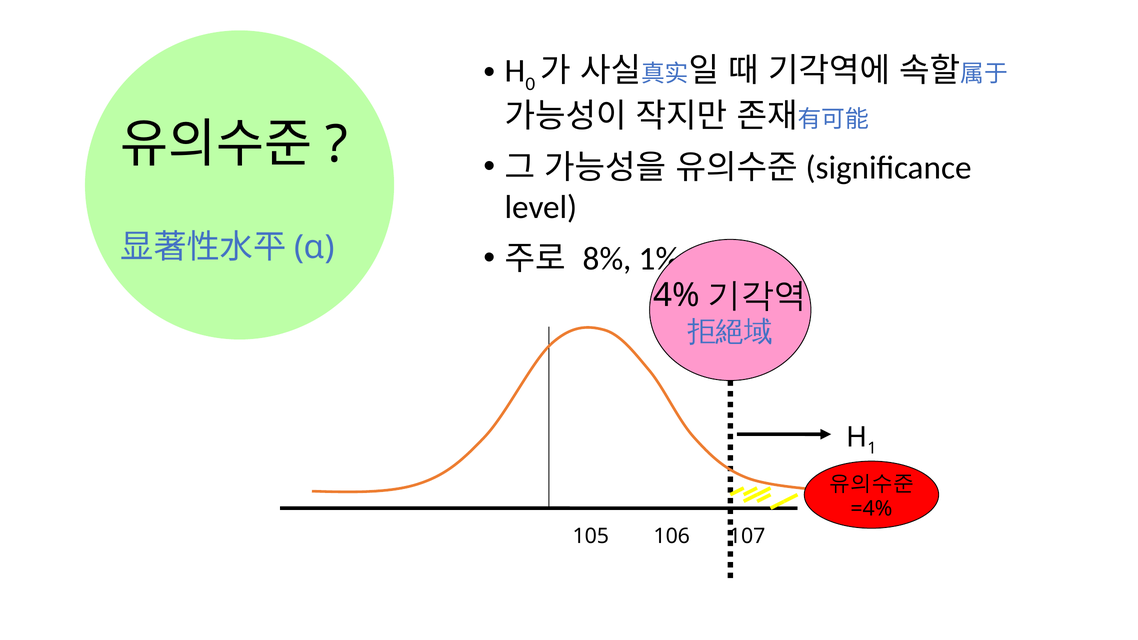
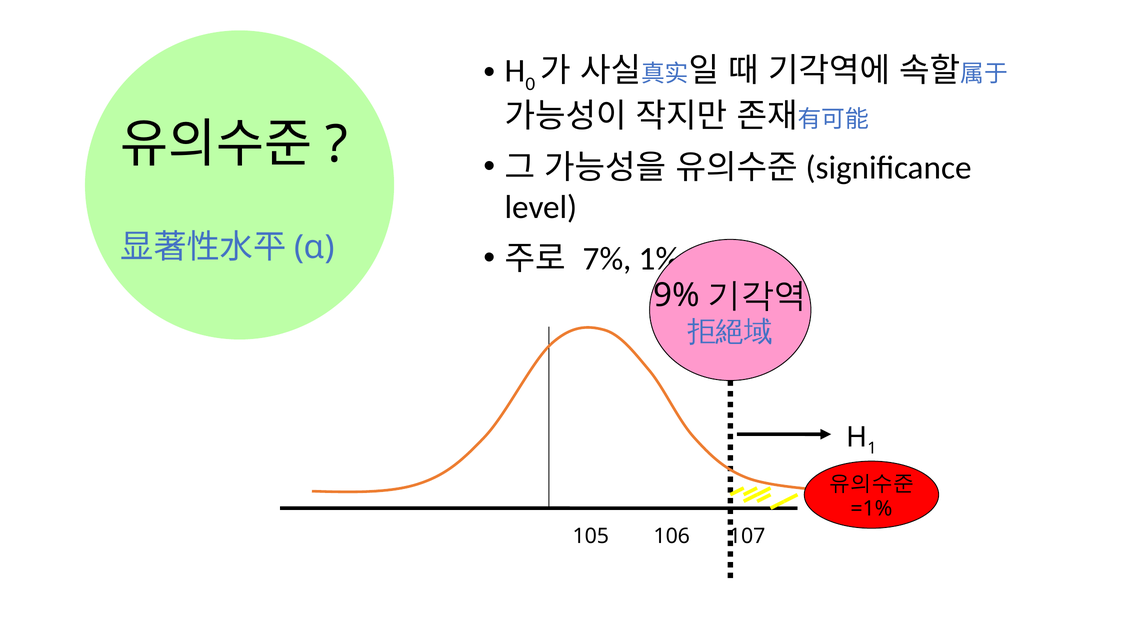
8%: 8% -> 7% (607, 259)
4%: 4% -> 9% (677, 295)
=4%: =4% -> =1% (871, 509)
